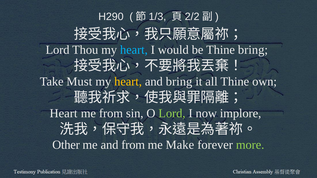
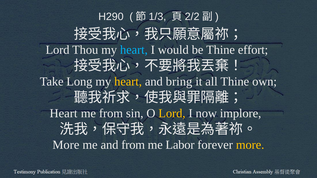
Thine bring: bring -> effort (253, 50)
Must: Must -> Long (79, 82)
Lord colour: light green -> yellow (172, 113)
Other: Other -> More (66, 145)
Make: Make -> Labor (180, 145)
more colour: light green -> yellow (250, 145)
